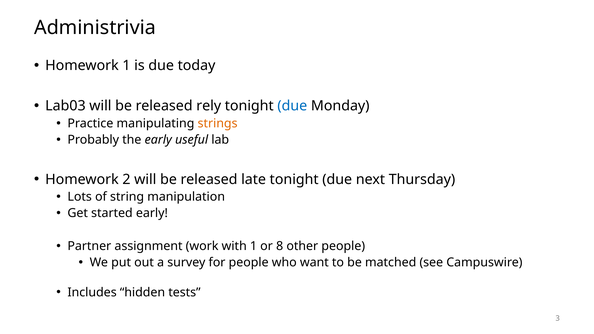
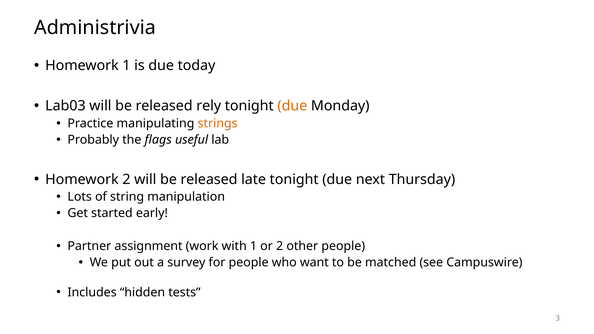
due colour: blue -> orange (292, 106)
the early: early -> flags (158, 140)
or 8: 8 -> 2 (280, 246)
